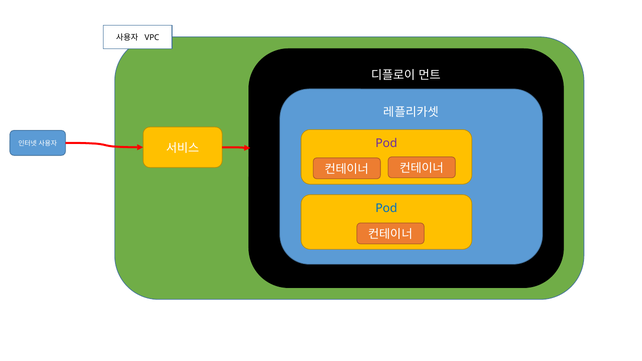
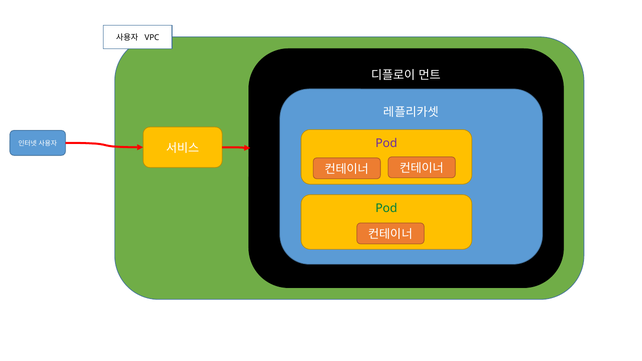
Pod colour: blue -> green (386, 208)
